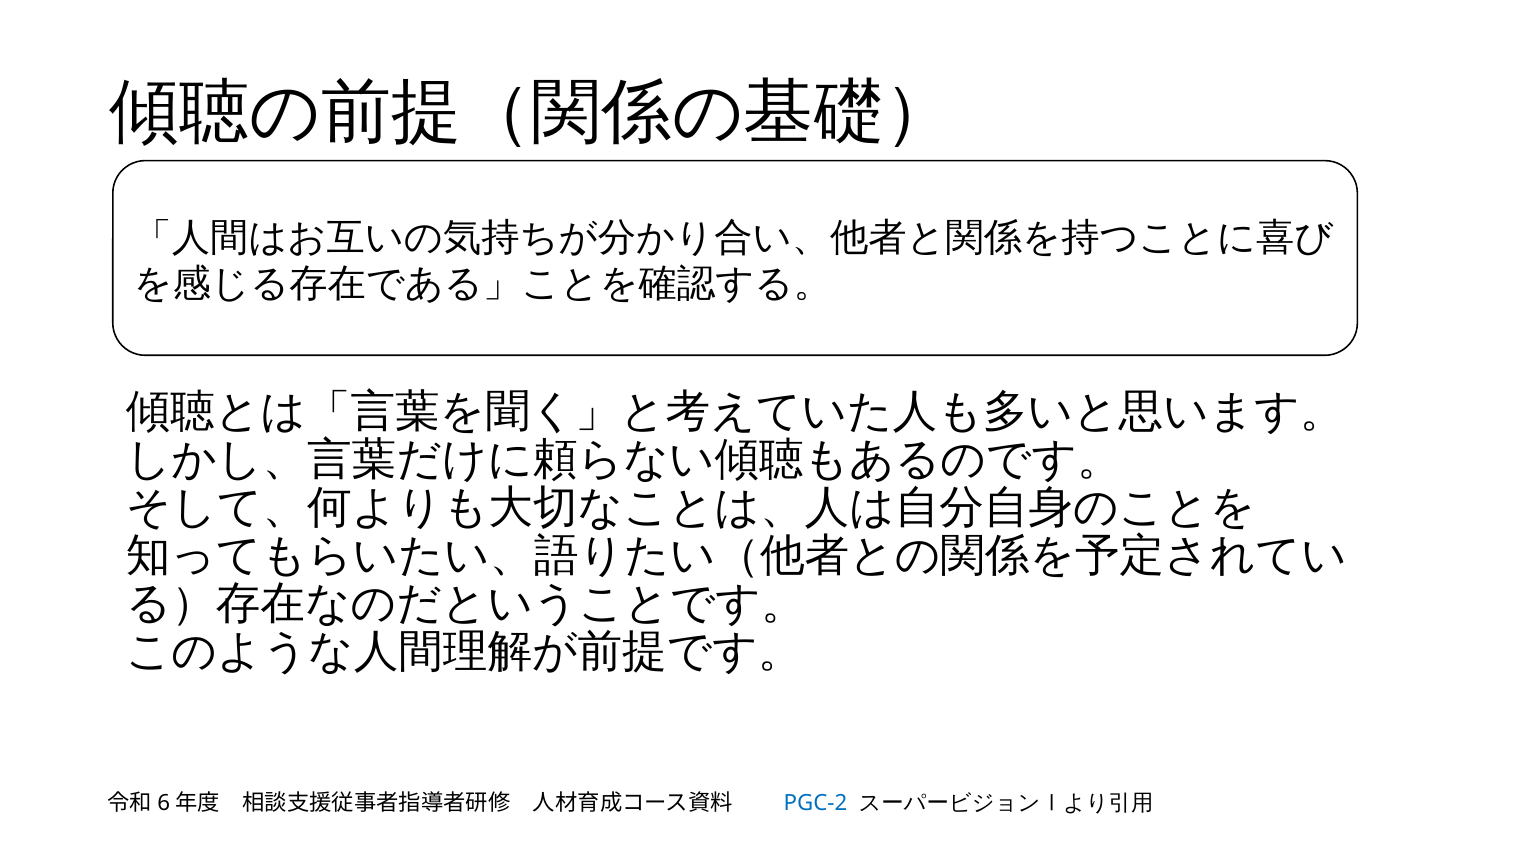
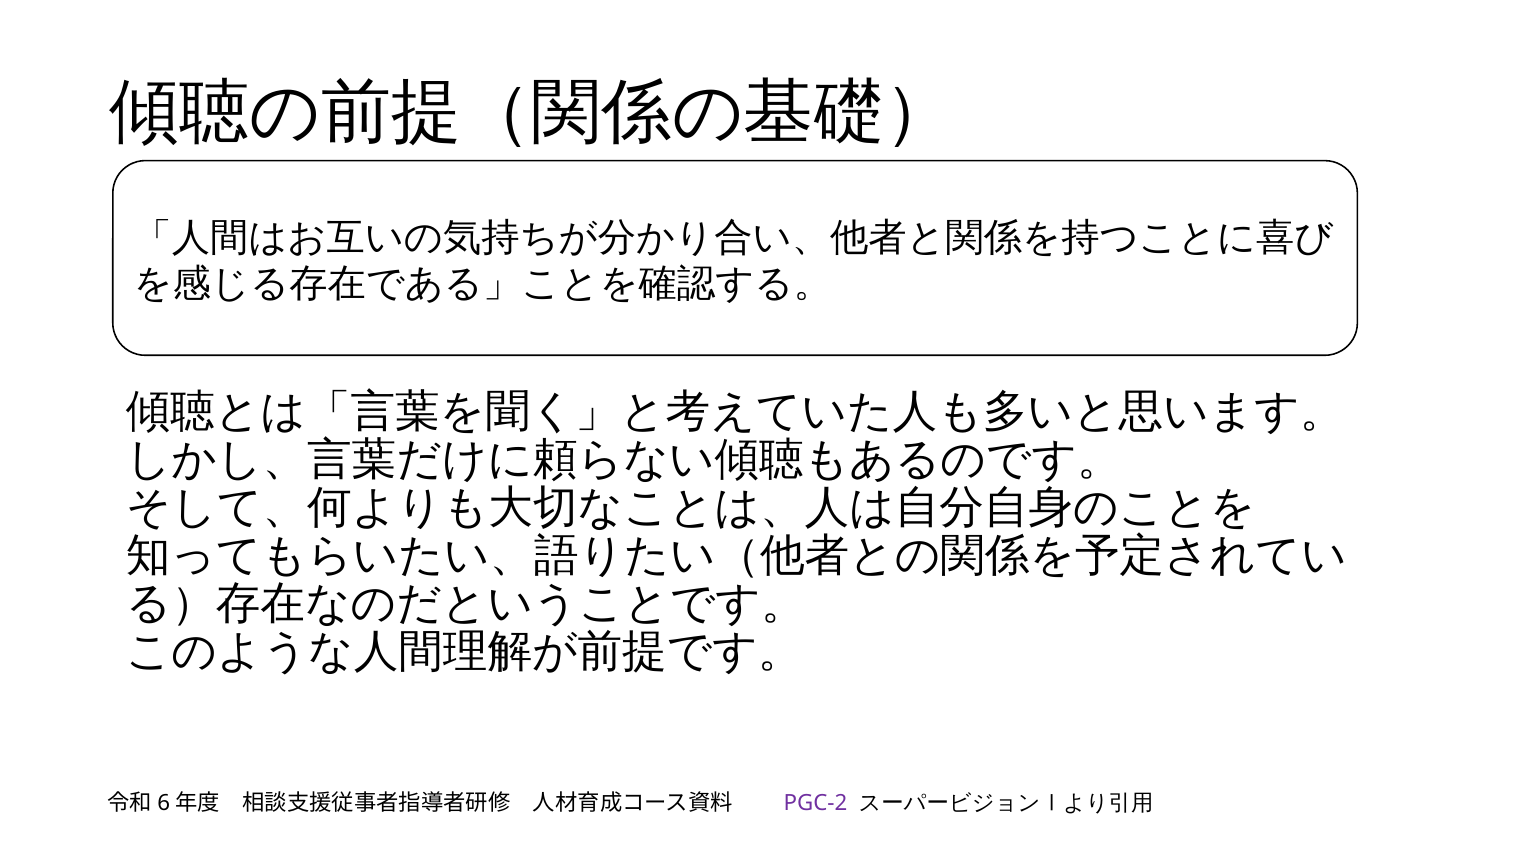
PGC-2 colour: blue -> purple (816, 804)
